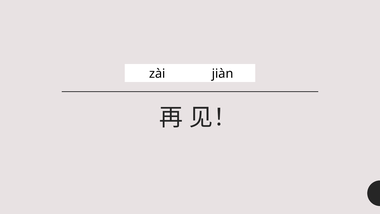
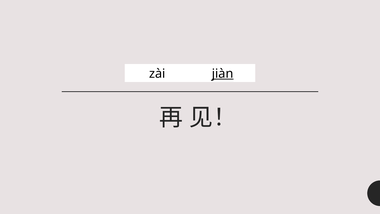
jiàn underline: none -> present (223, 74)
